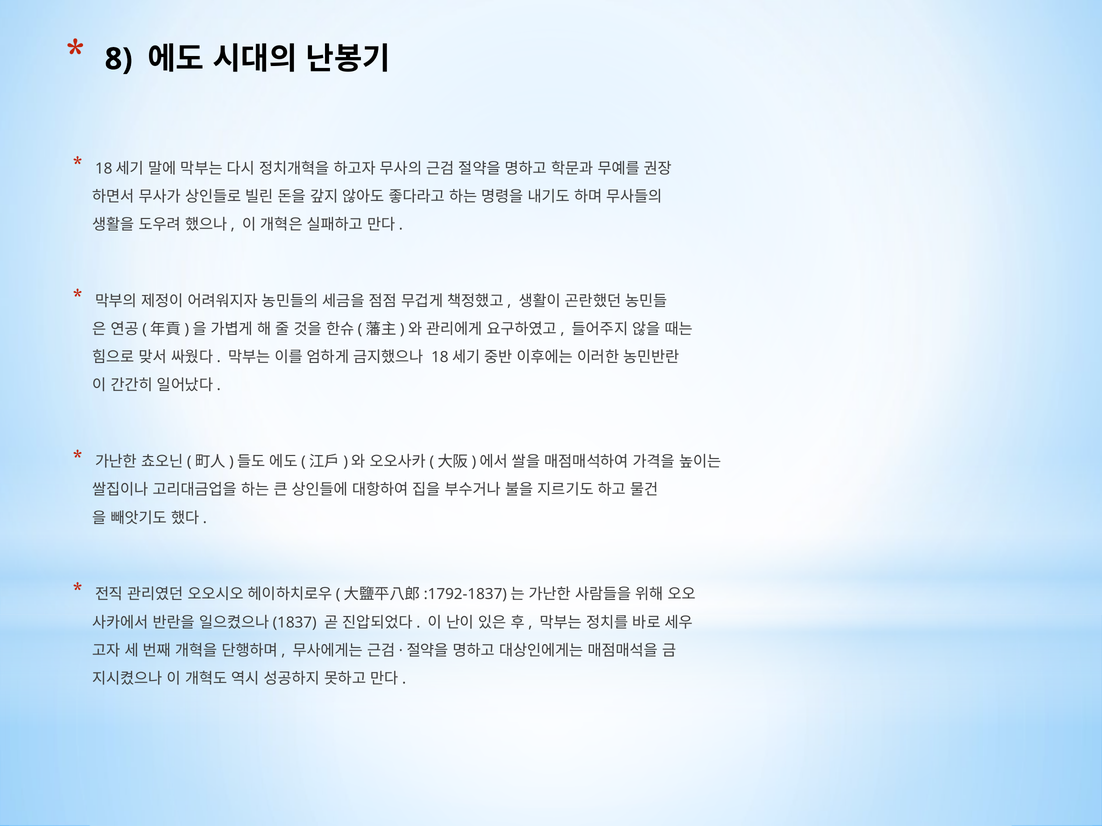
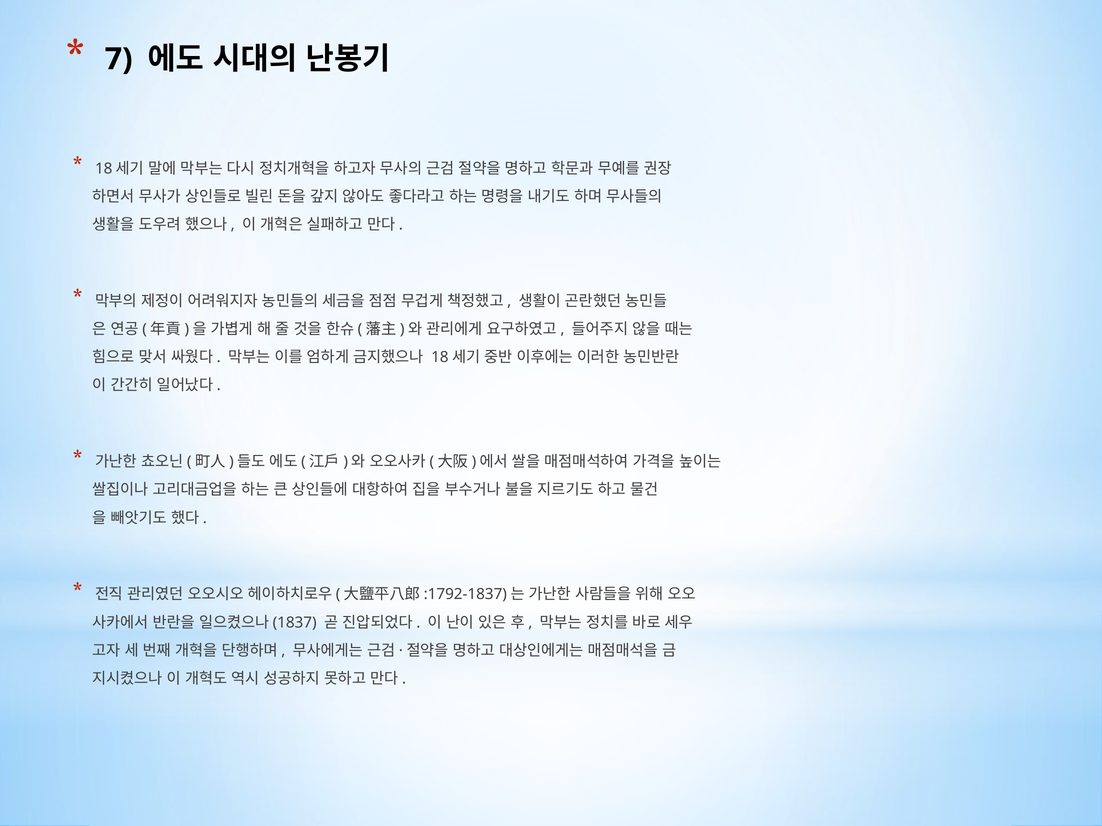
8: 8 -> 7 (119, 59)
